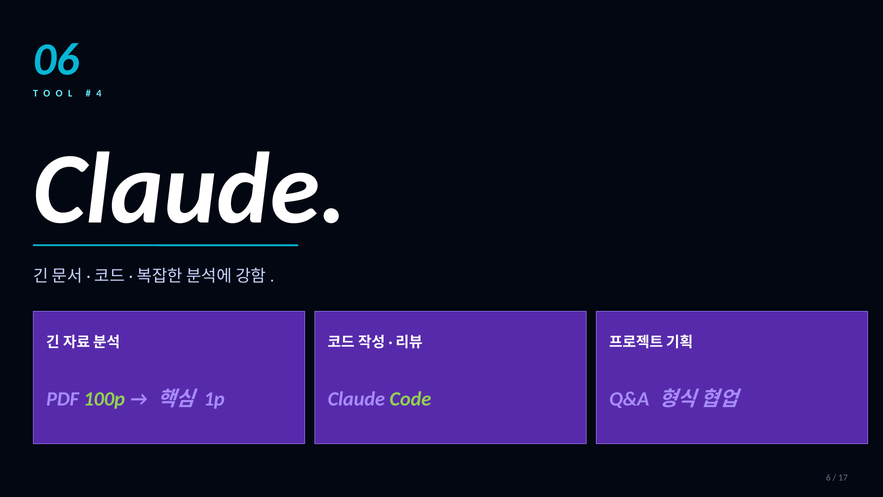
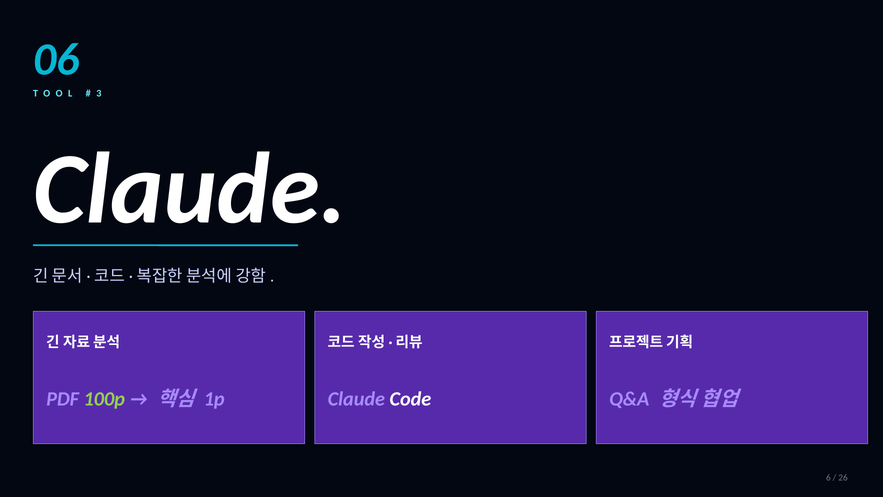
4: 4 -> 3 (99, 93)
Code colour: light green -> white (410, 399)
17: 17 -> 26 (843, 477)
